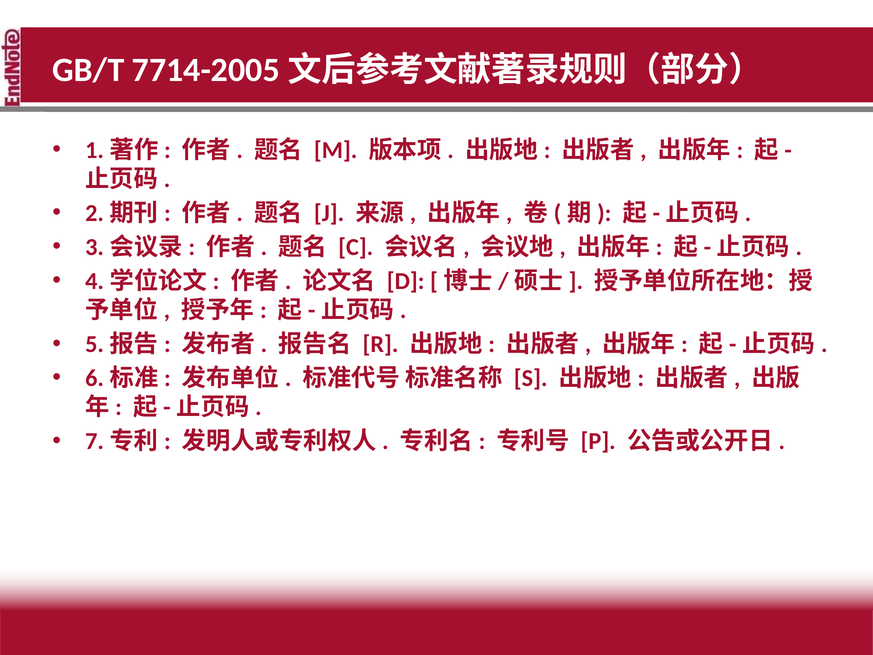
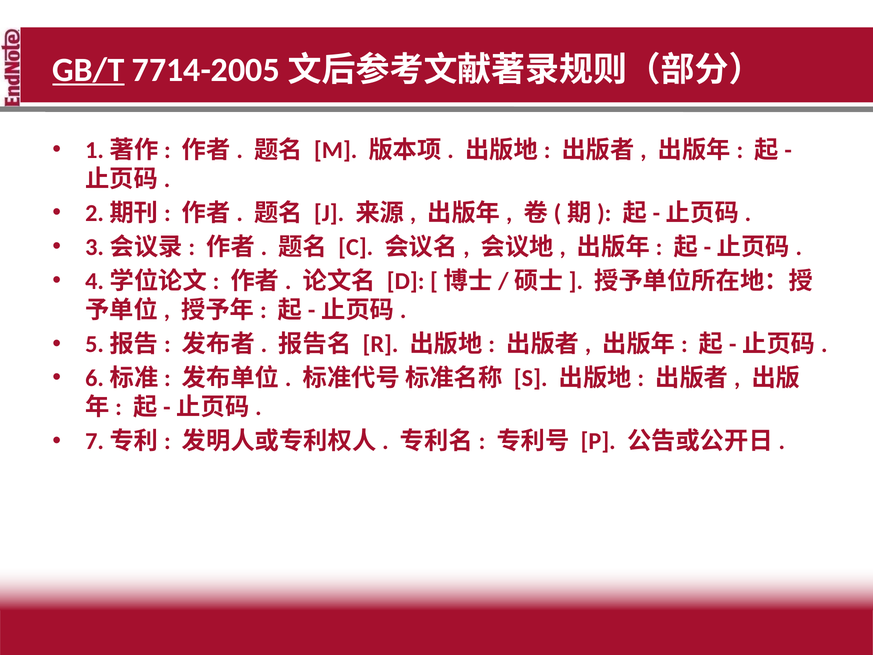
GB/T underline: none -> present (88, 70)
